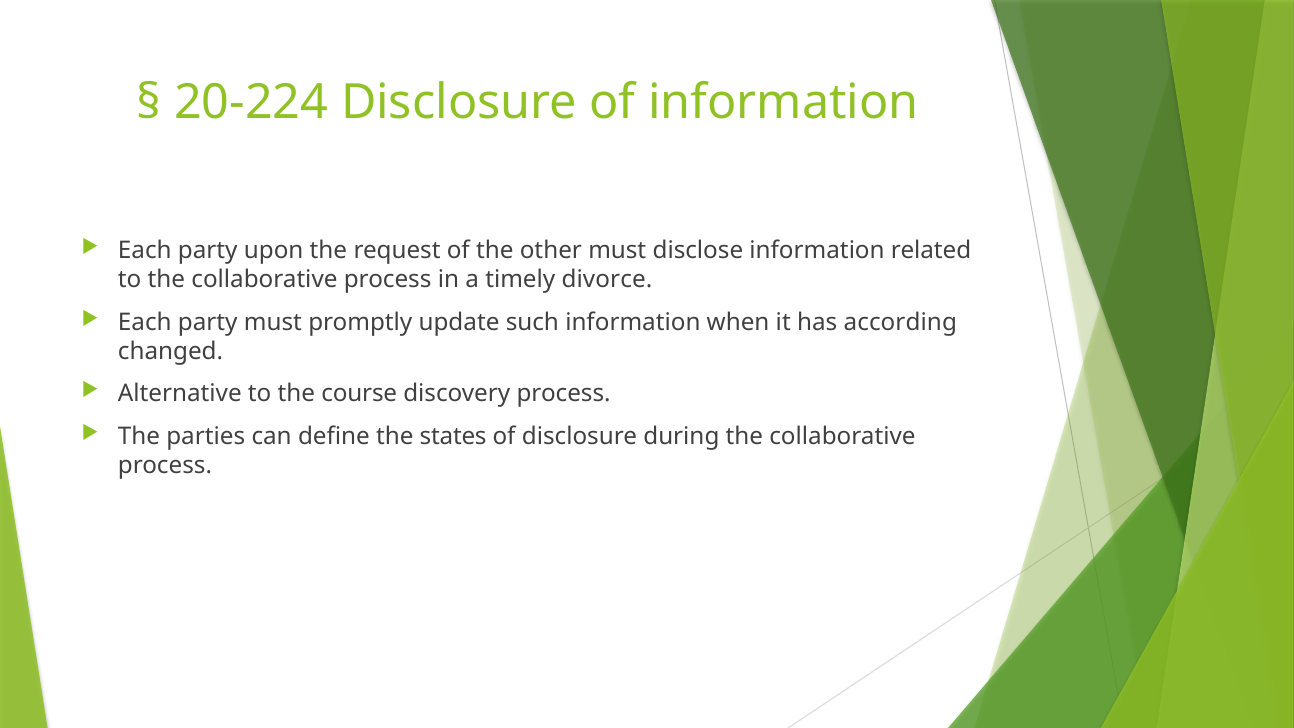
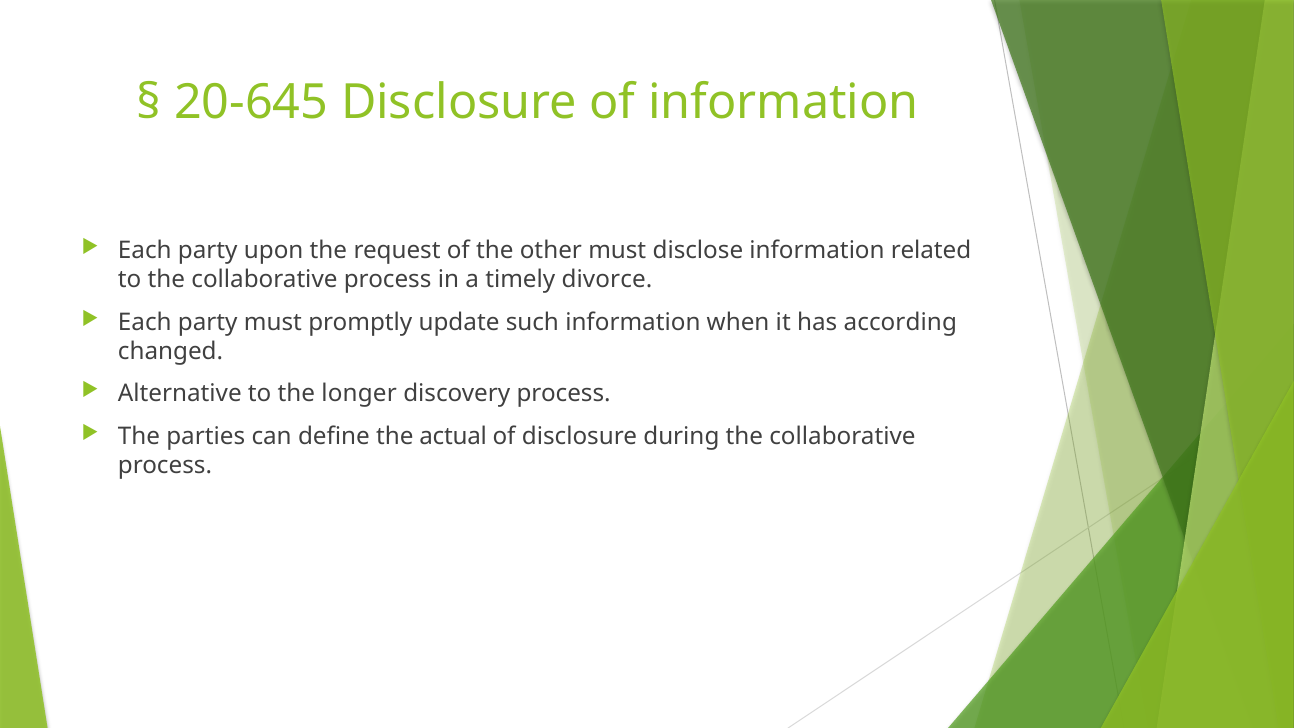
20-224: 20-224 -> 20-645 (251, 102)
course: course -> longer (359, 394)
states: states -> actual (453, 436)
